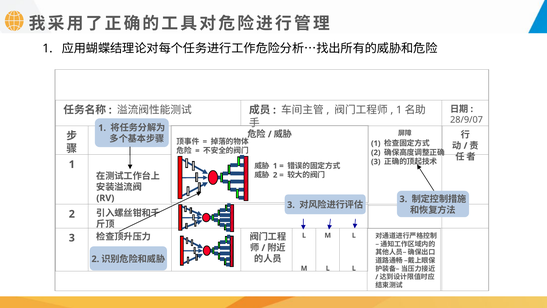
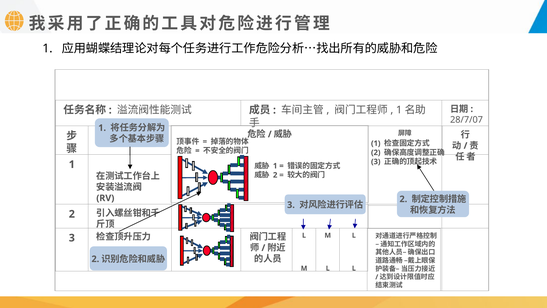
28/9/07: 28/9/07 -> 28/7/07 (467, 120)
3: 3 -> 2 (403, 199)
